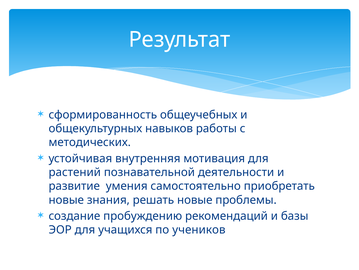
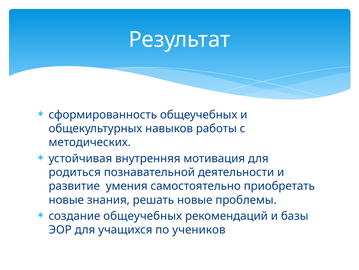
растений: растений -> родиться (75, 172)
создание пробуждению: пробуждению -> общеучебных (143, 216)
